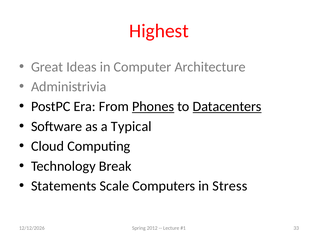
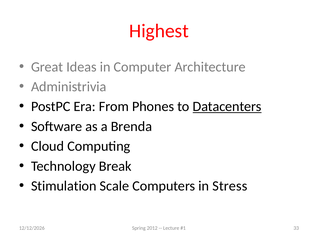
Phones underline: present -> none (153, 106)
Typical: Typical -> Brenda (131, 126)
Statements: Statements -> Stimulation (64, 186)
